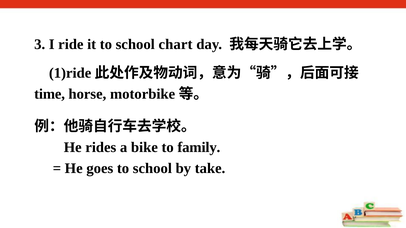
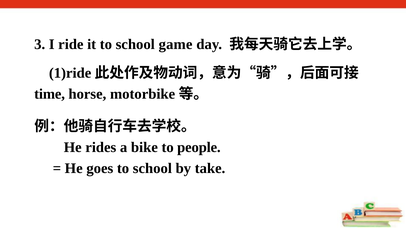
chart: chart -> game (176, 44)
family: family -> people (199, 148)
